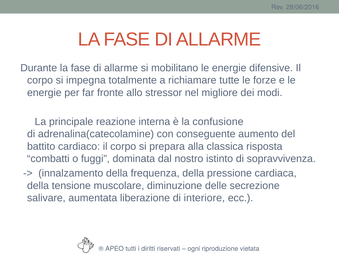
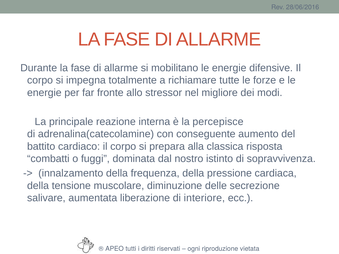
confusione: confusione -> percepisce (218, 122)
